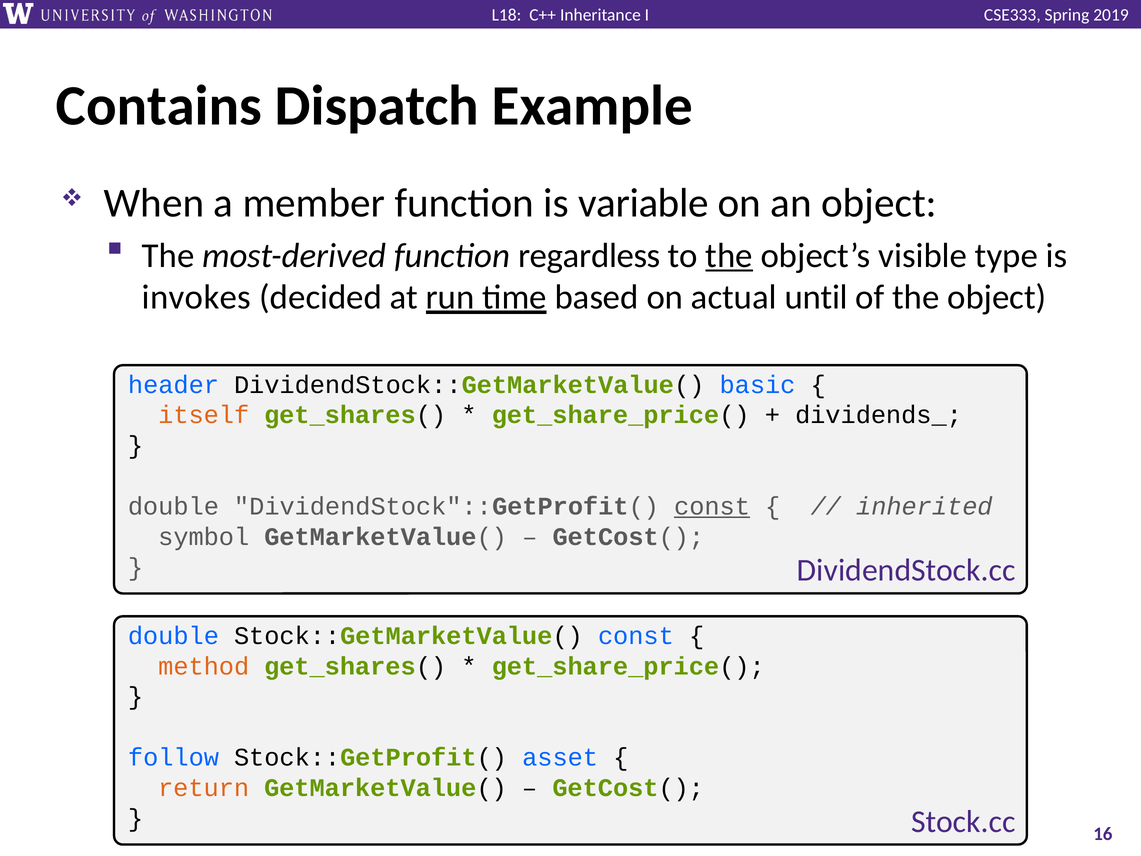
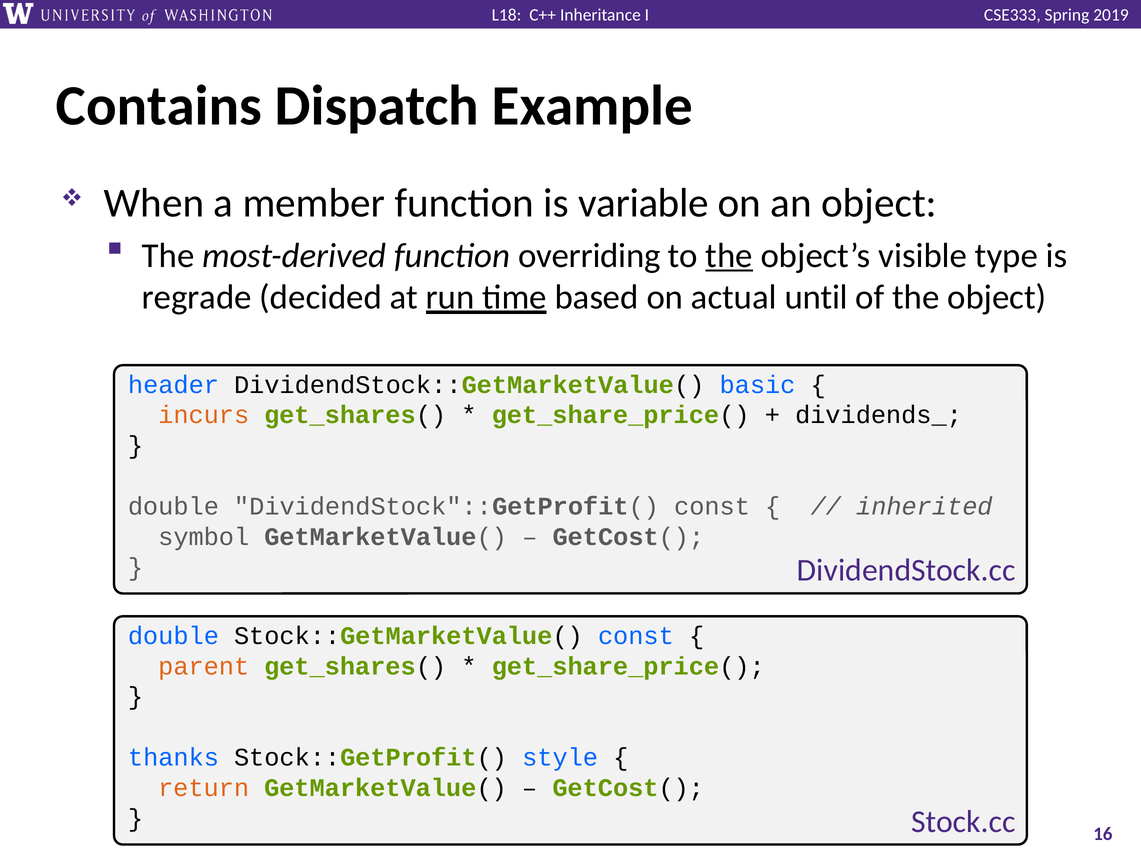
regardless: regardless -> overriding (589, 255)
invokes: invokes -> regrade (197, 297)
itself: itself -> incurs (204, 415)
const underline: present -> none (712, 506)
method: method -> parent (204, 666)
follow: follow -> thanks (173, 757)
asset: asset -> style (560, 757)
